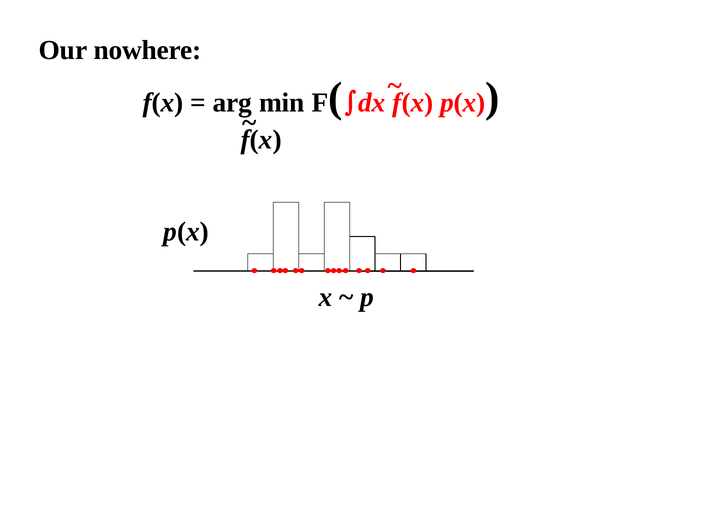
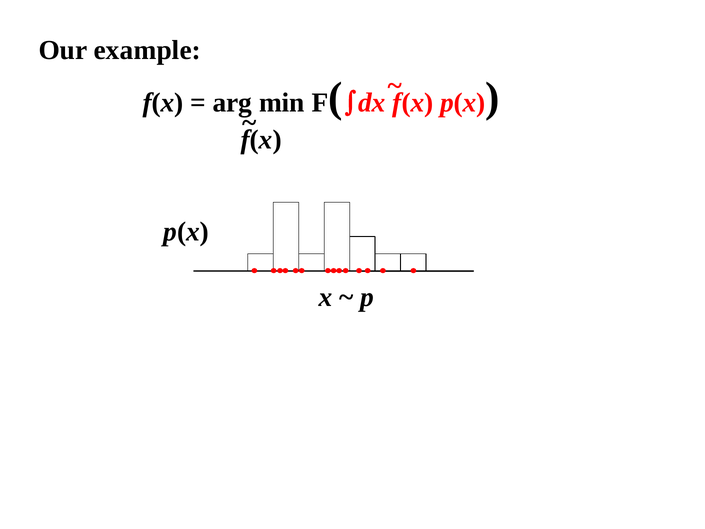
nowhere: nowhere -> example (147, 50)
